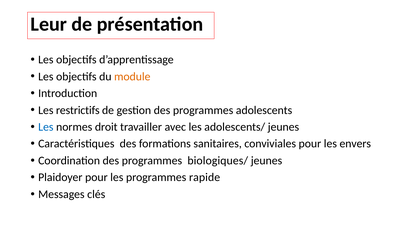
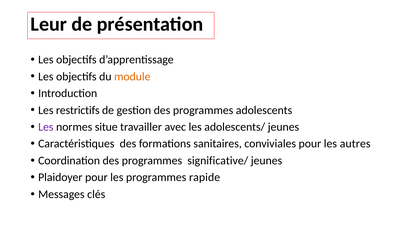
Les colour: blue -> purple (46, 127)
droit: droit -> situe (106, 127)
envers: envers -> autres (355, 144)
biologiques/: biologiques/ -> significative/ (218, 161)
